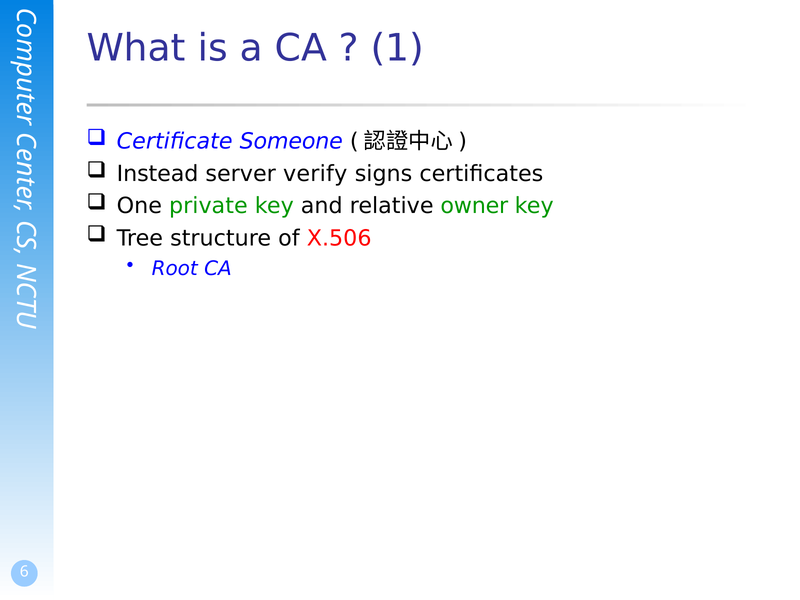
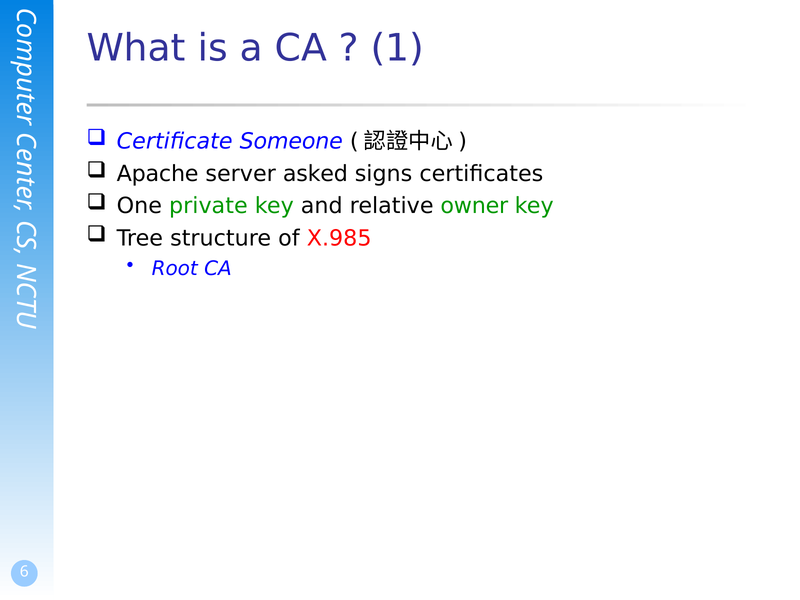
Instead: Instead -> Apache (158, 174)
verify: verify -> asked (315, 174)
X.506: X.506 -> X.985 (339, 238)
